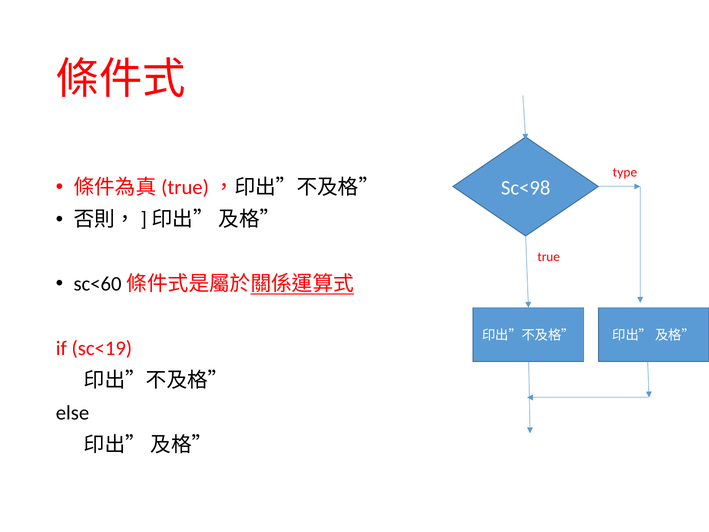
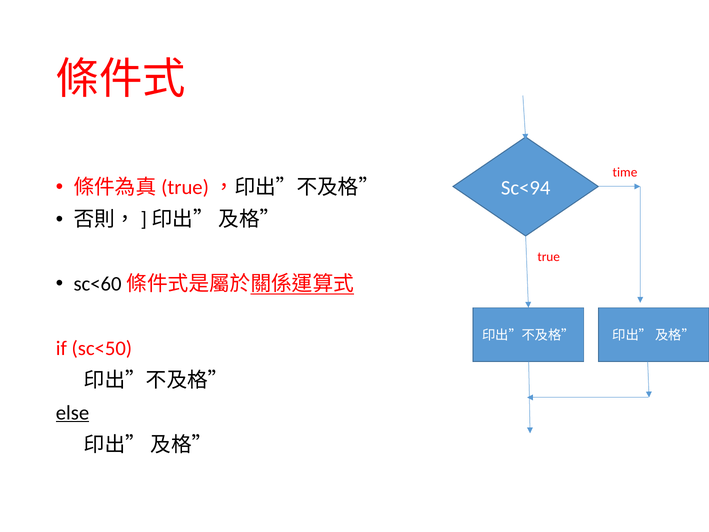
type: type -> time (625, 172)
Sc<98: Sc<98 -> Sc<94 (526, 188)
sc<19: sc<19 -> sc<50 (102, 348)
else underline: none -> present (73, 413)
